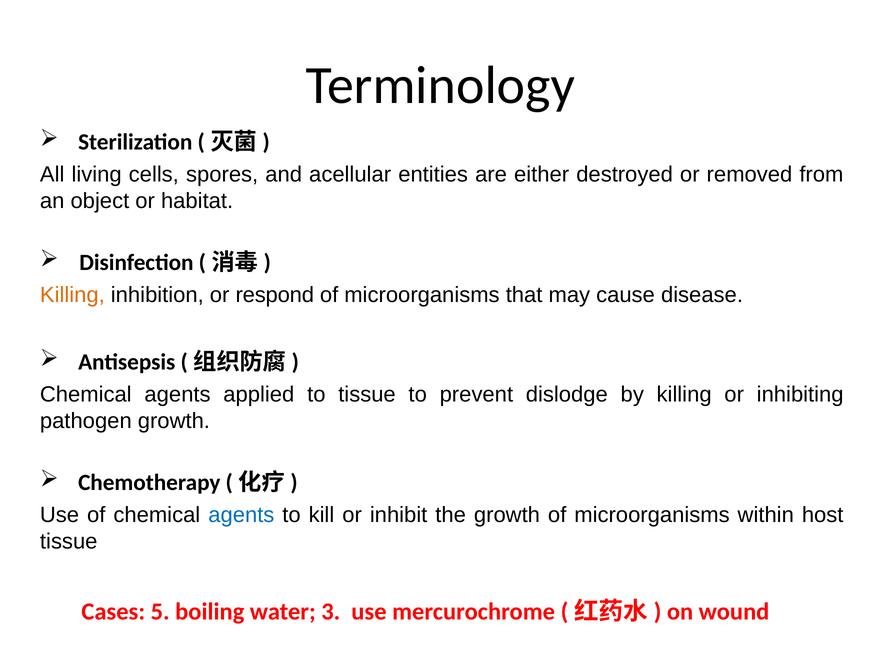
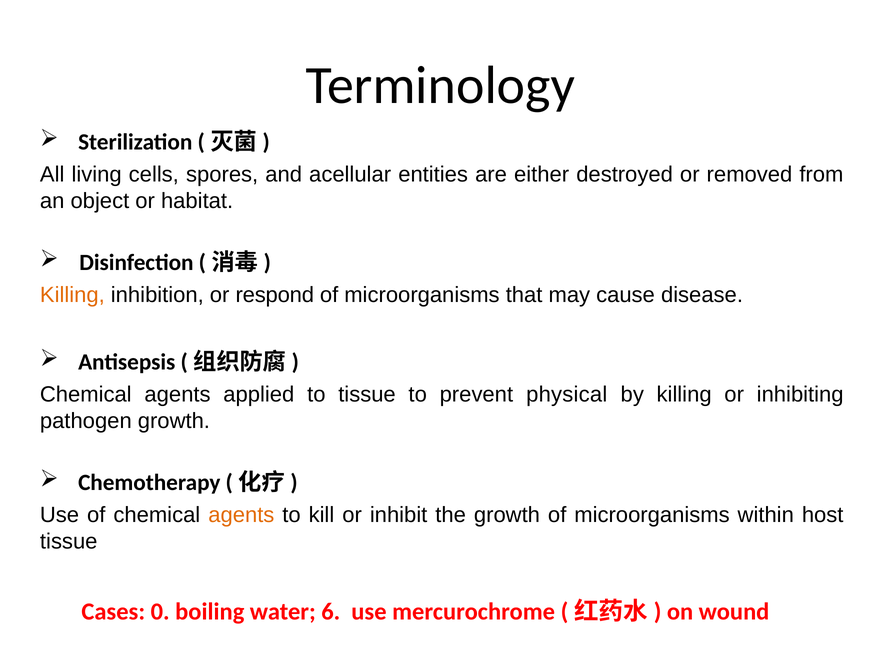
dislodge: dislodge -> physical (567, 394)
agents colour: blue -> orange (241, 515)
5: 5 -> 0 (160, 612)
3: 3 -> 6 (331, 612)
